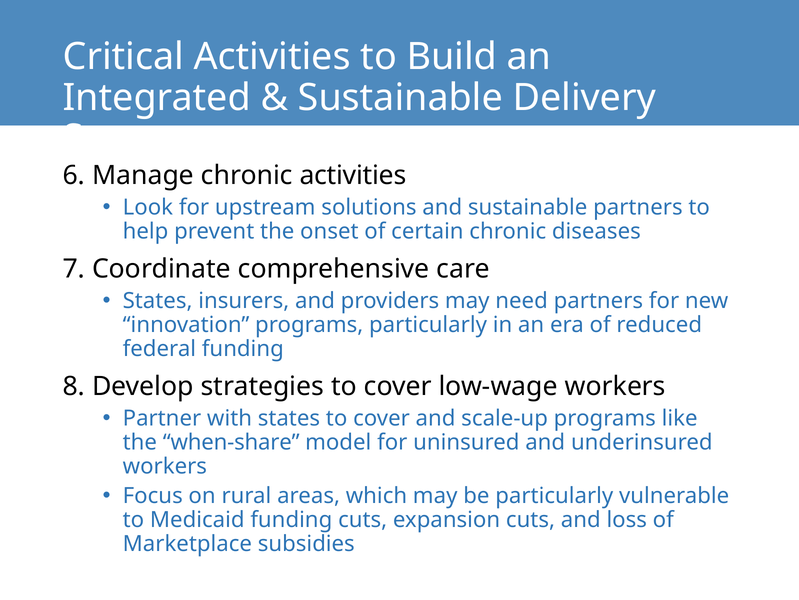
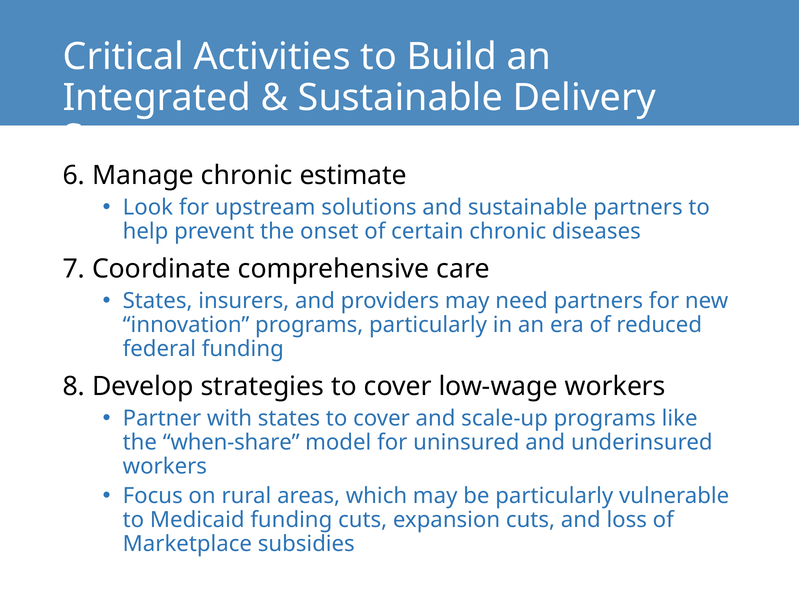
chronic activities: activities -> estimate (353, 175)
